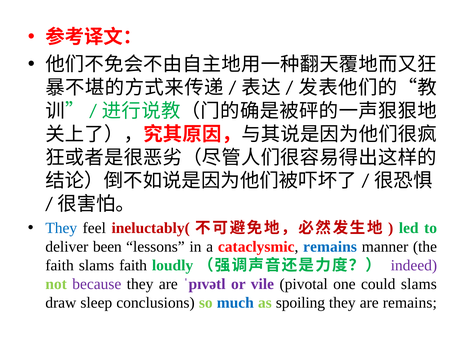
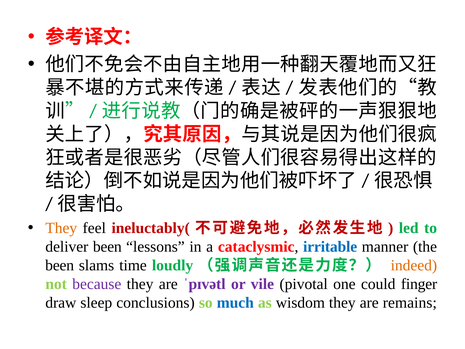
They colour: blue -> orange (61, 228)
cataclysmic remains: remains -> irritable (330, 247)
faith: faith -> been (60, 265)
slams faith: faith -> time (133, 265)
indeed colour: purple -> orange (414, 265)
could slams: slams -> finger (419, 284)
spoiling: spoiling -> wisdom (300, 302)
